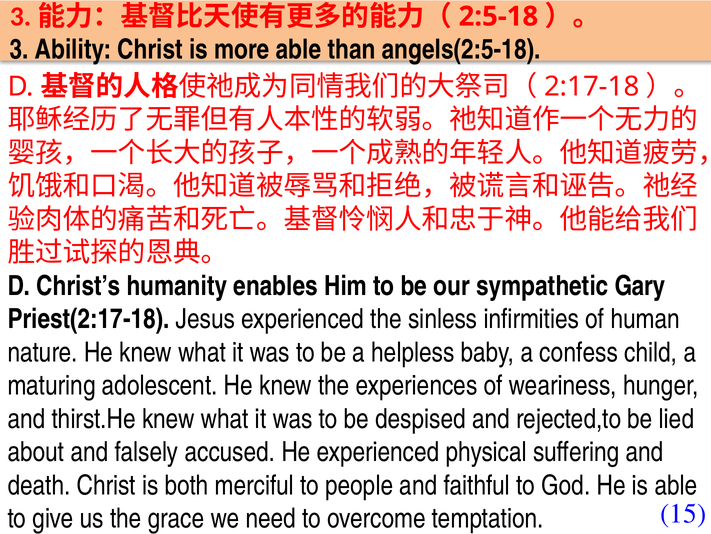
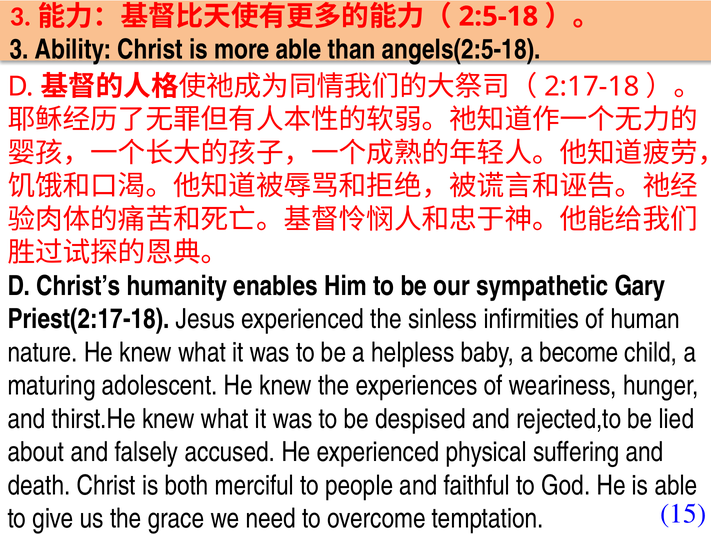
confess: confess -> become (579, 352)
